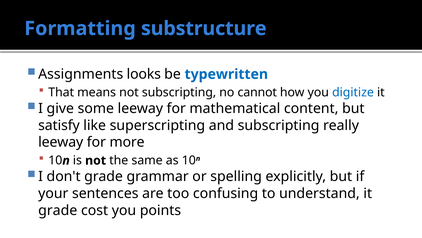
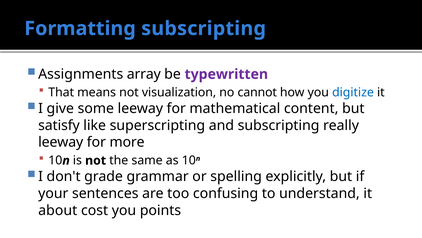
Formatting substructure: substructure -> subscripting (204, 28)
looks: looks -> array (144, 74)
typewritten colour: blue -> purple (226, 74)
not subscripting: subscripting -> visualization (179, 92)
grade: grade -> about (58, 210)
